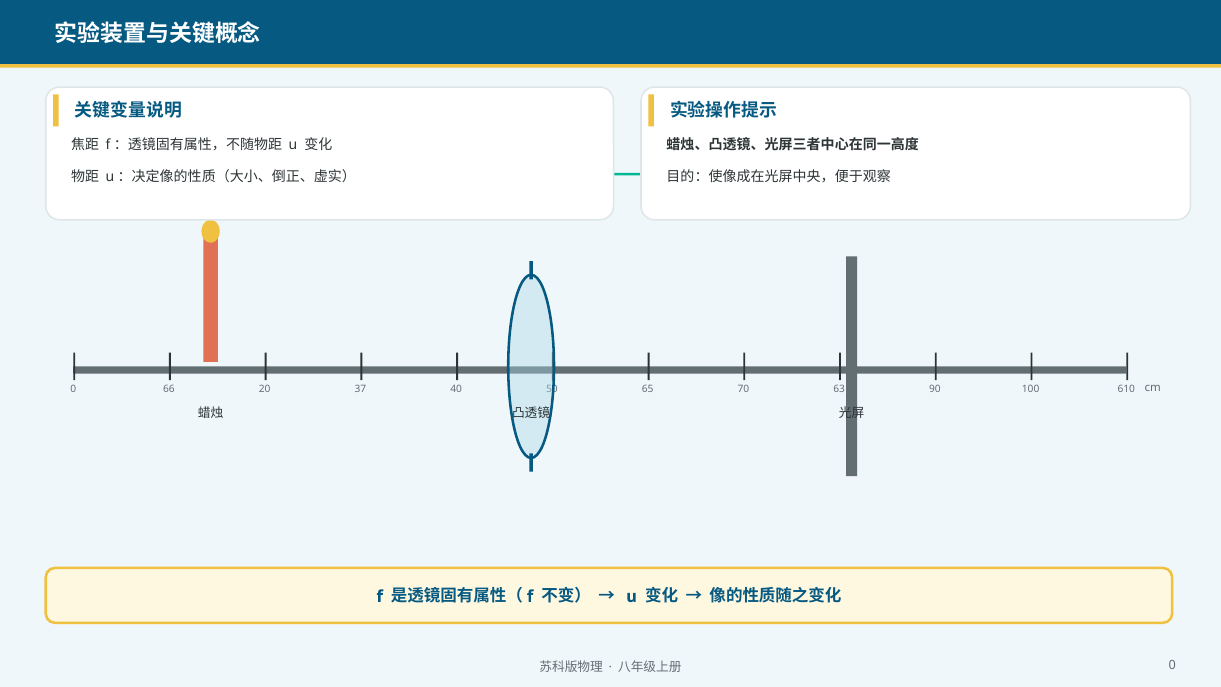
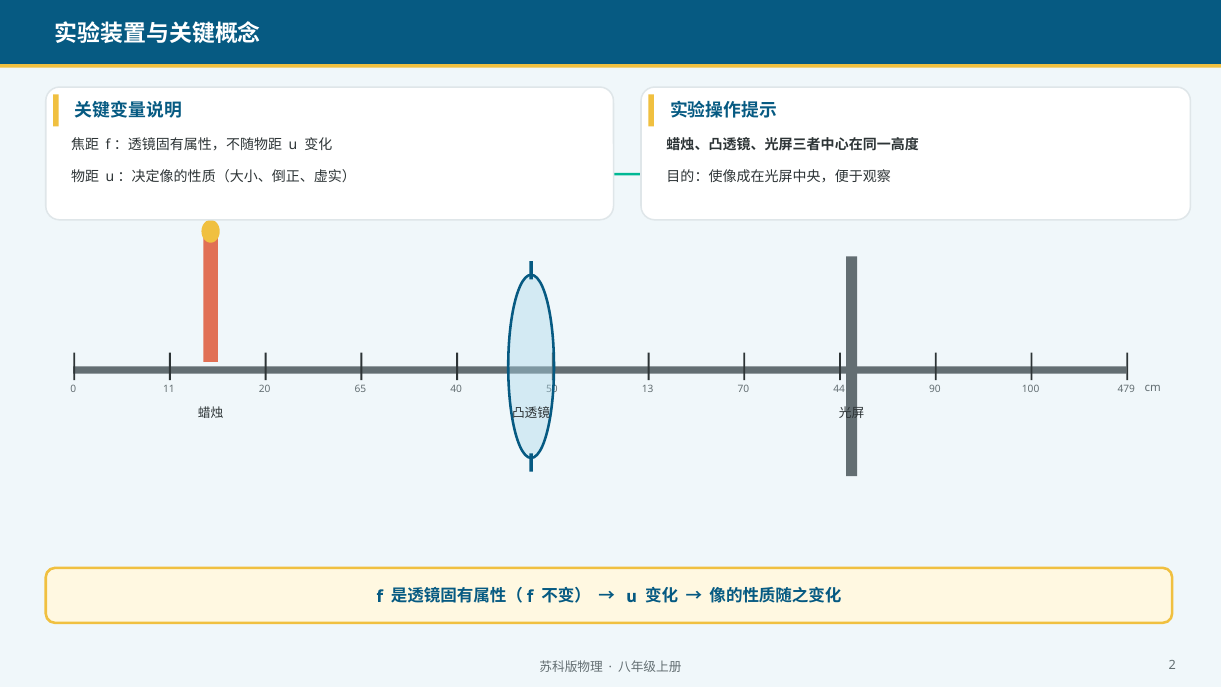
66: 66 -> 11 (169, 389)
37: 37 -> 65 (360, 389)
65: 65 -> 13 (648, 389)
63: 63 -> 44 (839, 389)
610: 610 -> 479 (1126, 389)
0: 0 -> 2 (1172, 665)
